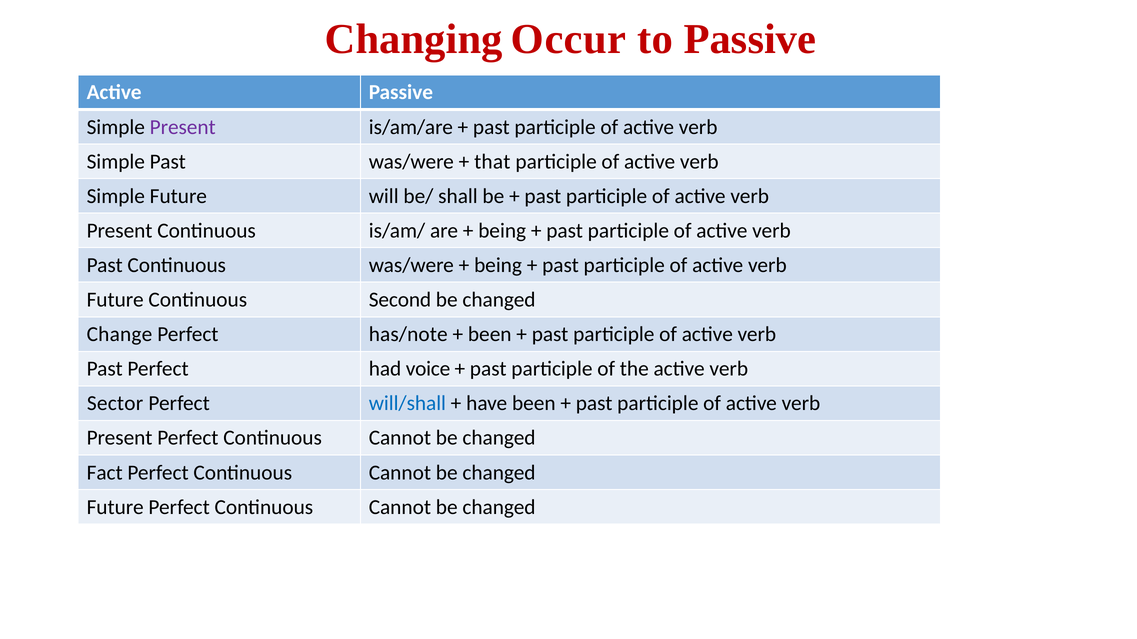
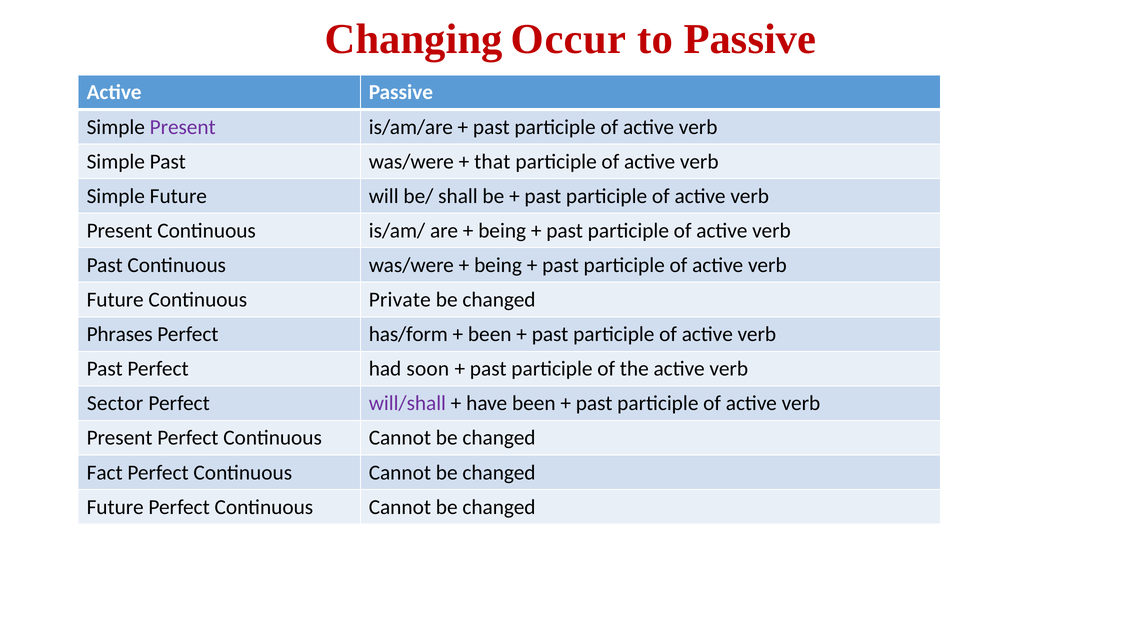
Second: Second -> Private (400, 300)
Change: Change -> Phrases (120, 335)
has/note: has/note -> has/form (408, 335)
voice: voice -> soon (428, 369)
will/shall colour: blue -> purple (407, 404)
